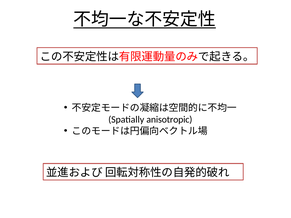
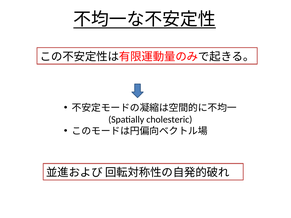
anisotropic: anisotropic -> cholesteric (169, 120)
